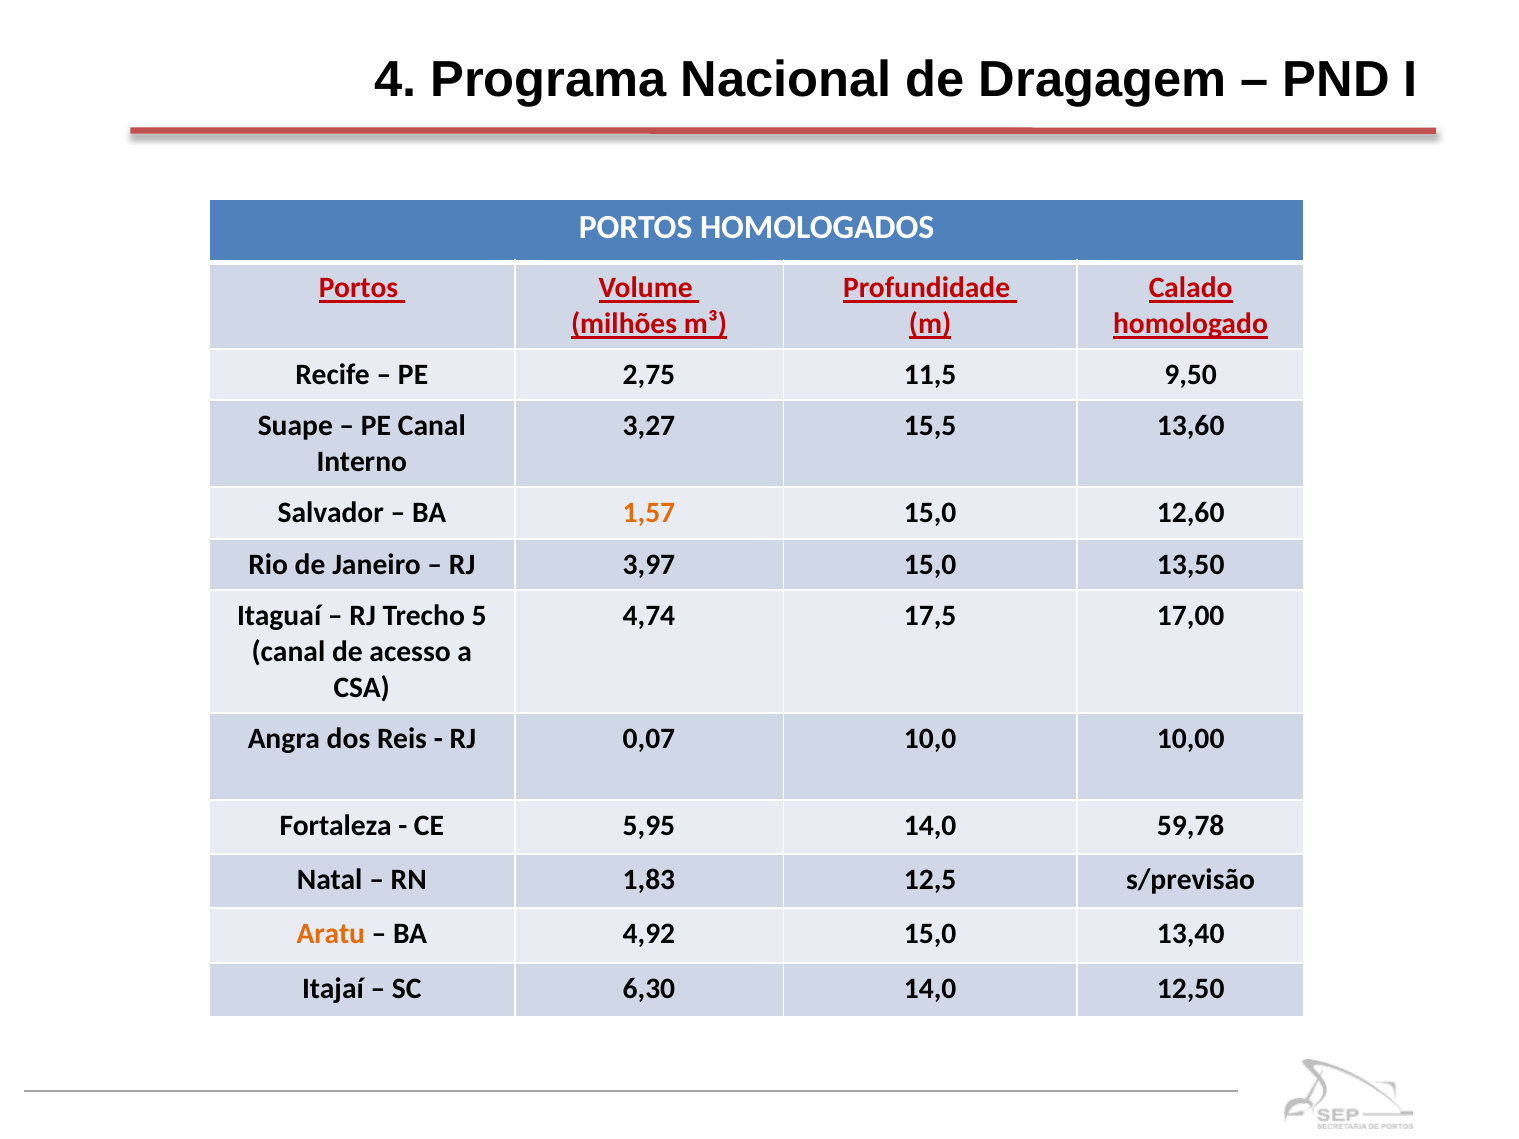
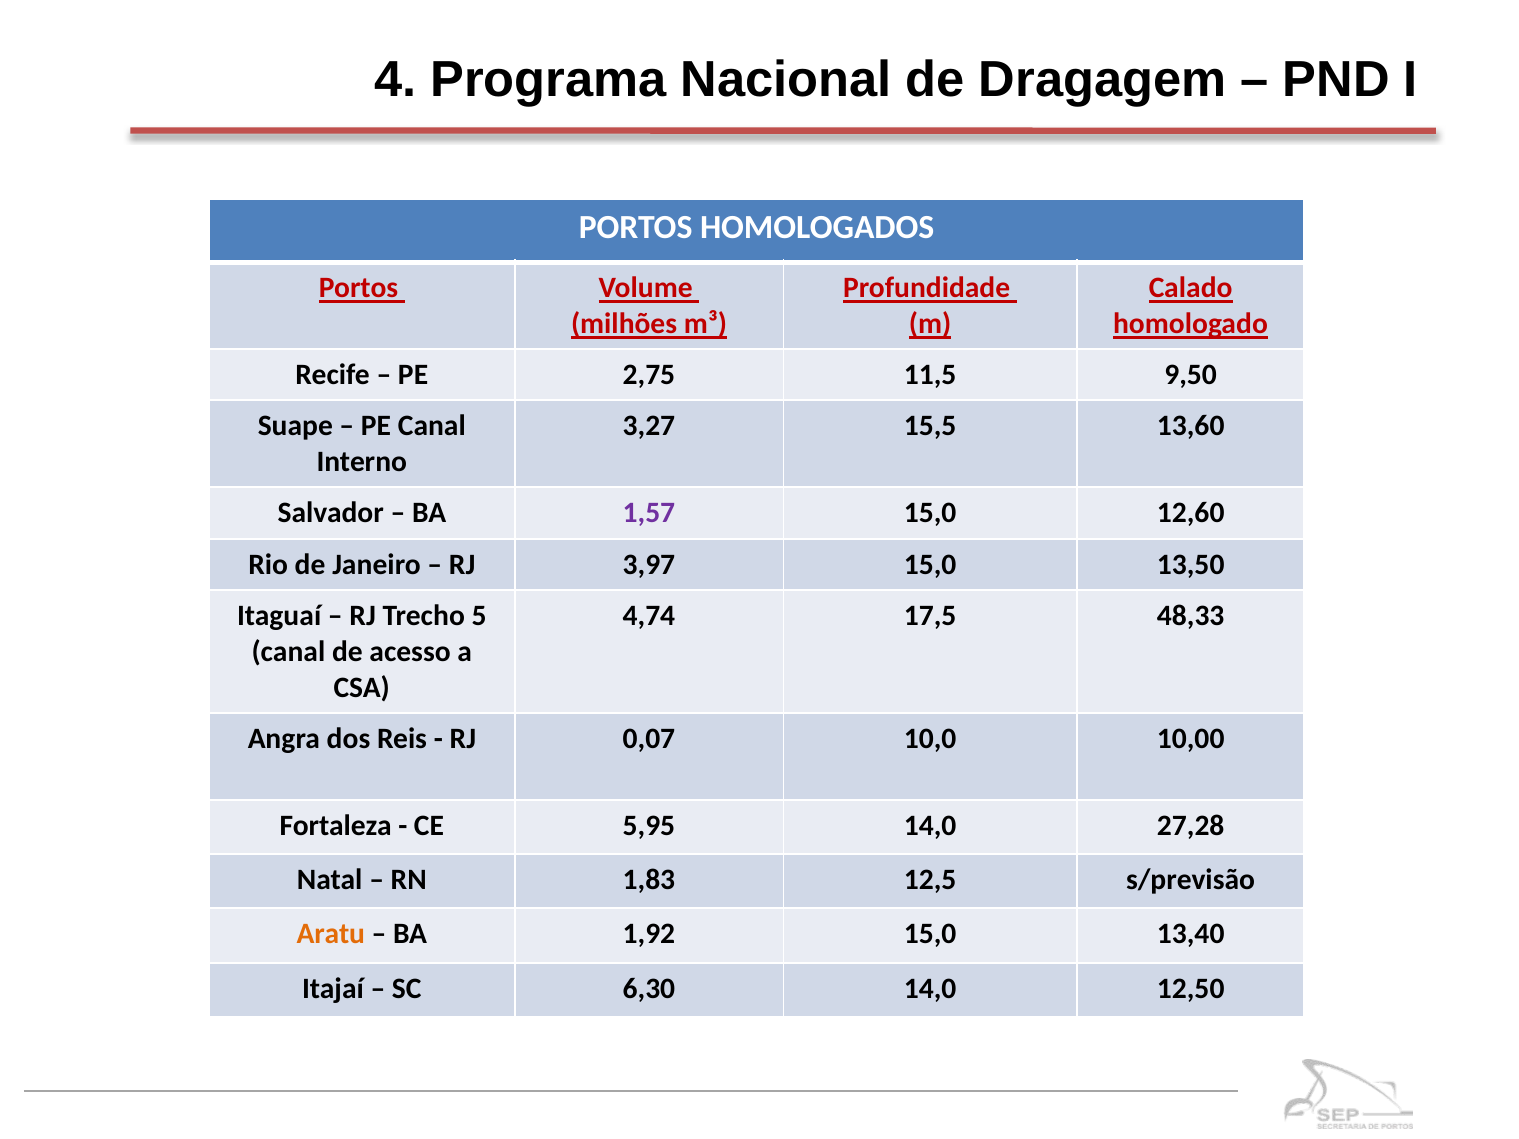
1,57 colour: orange -> purple (649, 513)
17,00: 17,00 -> 48,33 (1191, 616)
59,78: 59,78 -> 27,28 (1191, 826)
4,92: 4,92 -> 1,92 (649, 934)
